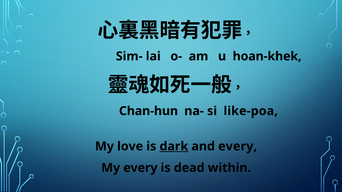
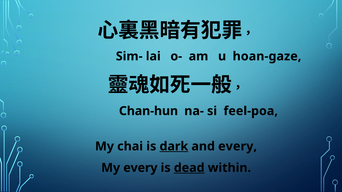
hoan-khek: hoan-khek -> hoan-gaze (267, 56)
like-poa: like-poa -> feel-poa (251, 111)
love: love -> chai (130, 147)
dead underline: none -> present (189, 168)
